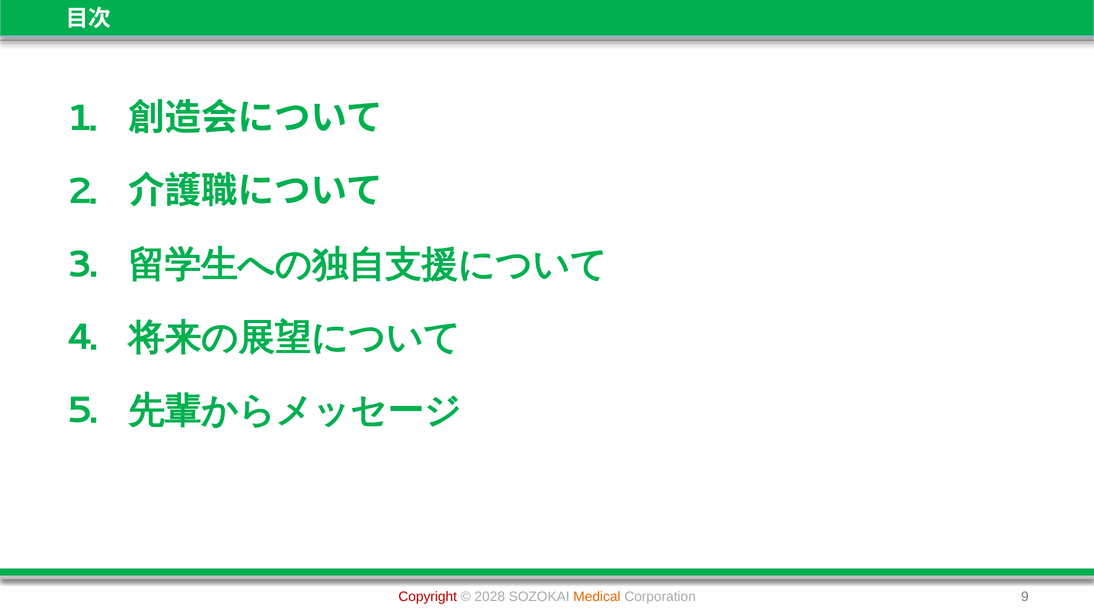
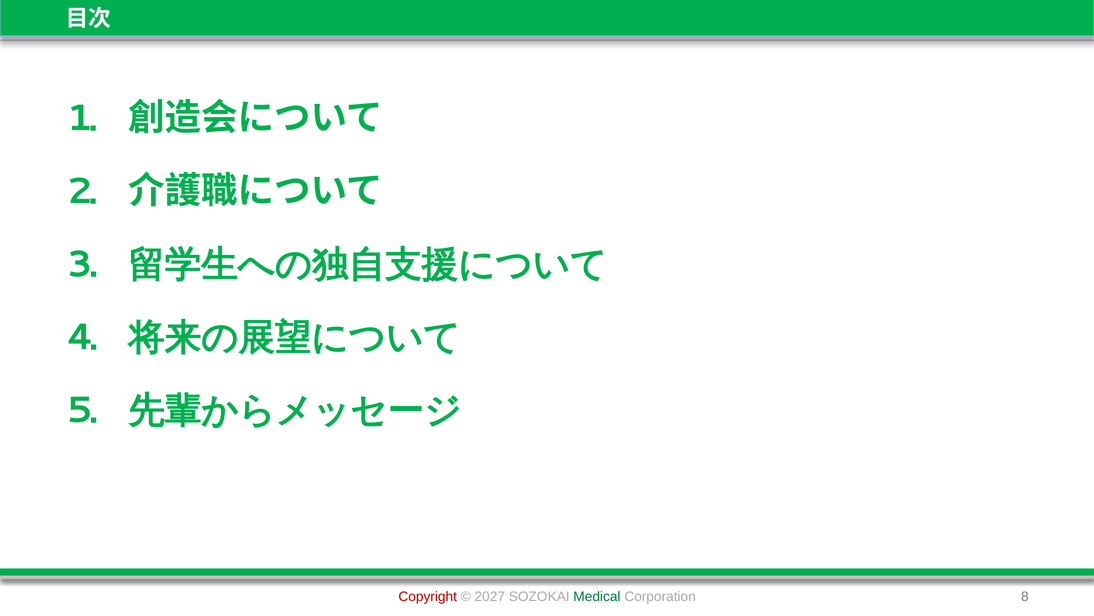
2028: 2028 -> 2027 (490, 596)
Medical colour: orange -> green (597, 596)
9: 9 -> 8 (1025, 596)
